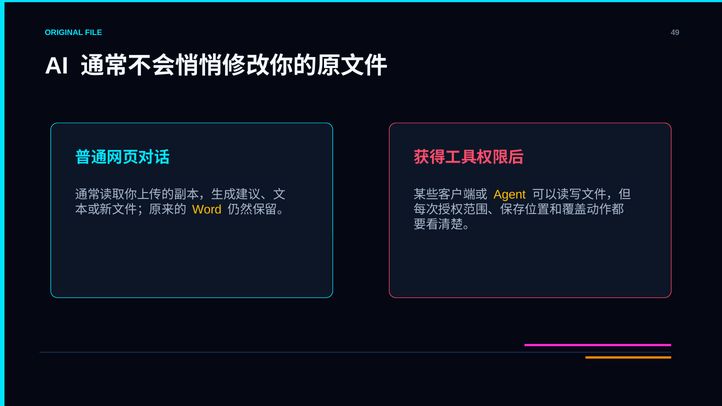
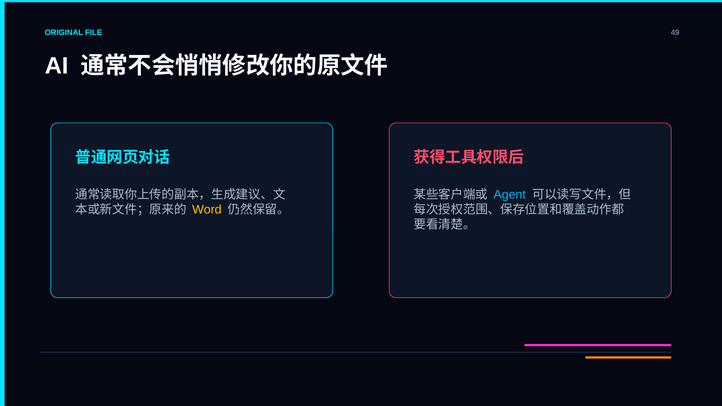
Agent colour: yellow -> light blue (510, 195)
